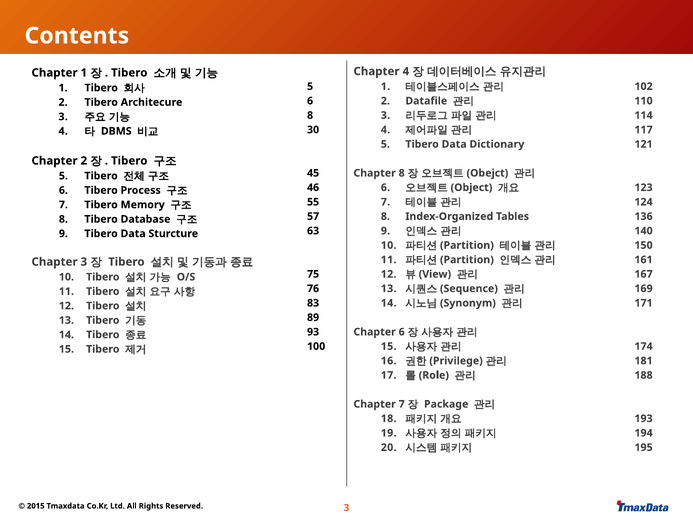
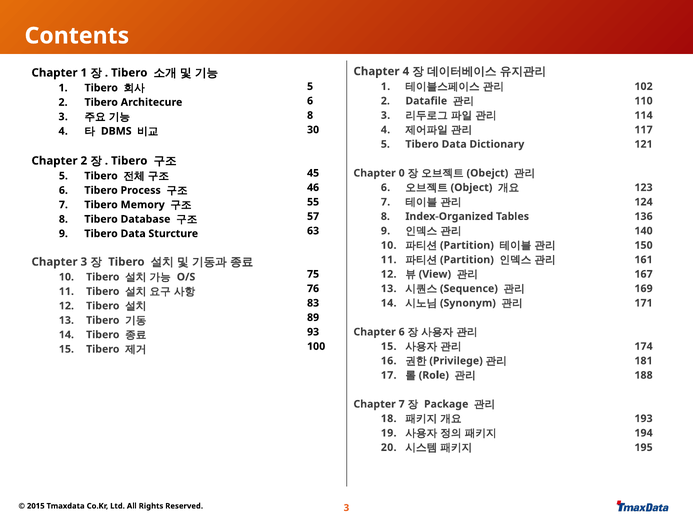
Chapter 8: 8 -> 0 (402, 173)
